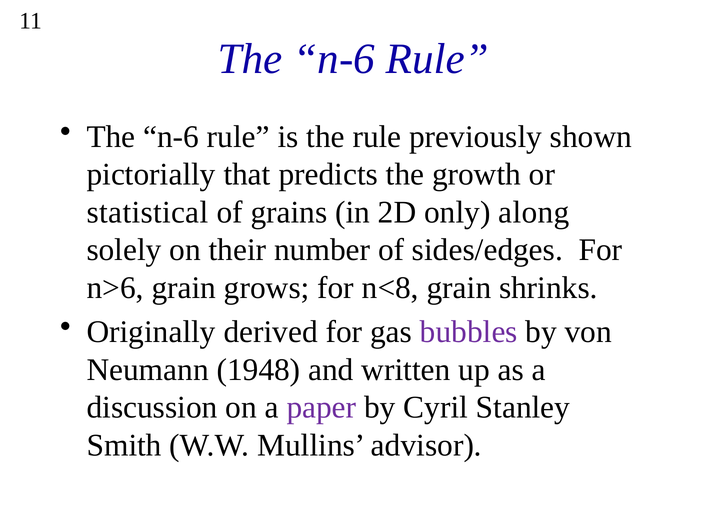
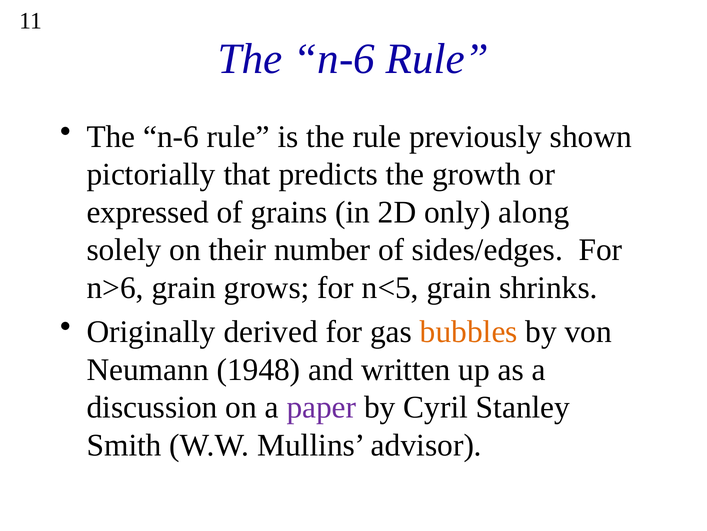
statistical: statistical -> expressed (148, 212)
n<8: n<8 -> n<5 (390, 287)
bubbles colour: purple -> orange (469, 331)
